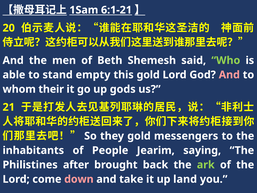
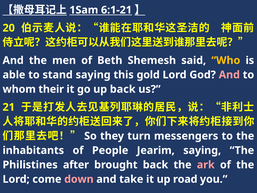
Who colour: light green -> yellow (226, 60)
stand empty: empty -> saying (93, 75)
up gods: gods -> back (123, 89)
they gold: gold -> turn (139, 136)
ark colour: light green -> pink (206, 165)
land: land -> road (185, 179)
